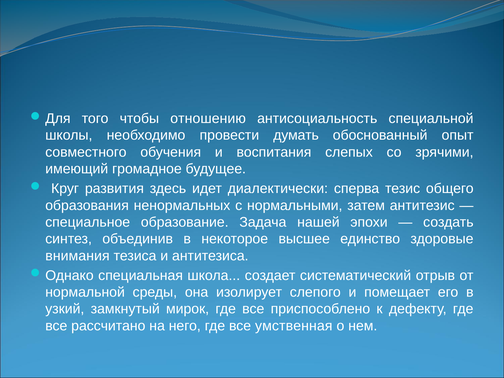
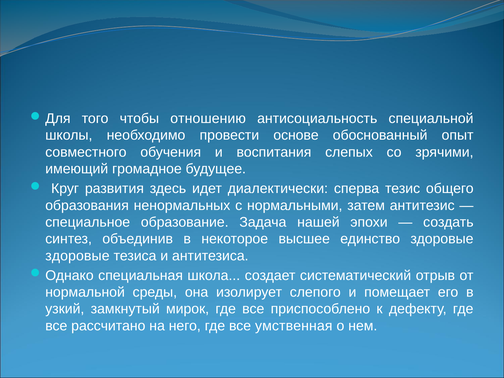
думать: думать -> основе (296, 135)
внимания: внимания -> здоровые (77, 256)
